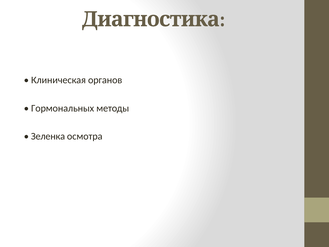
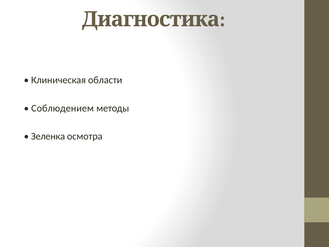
органов: органов -> области (105, 80)
Гормональных: Гормональных -> Соблюдением (63, 108)
